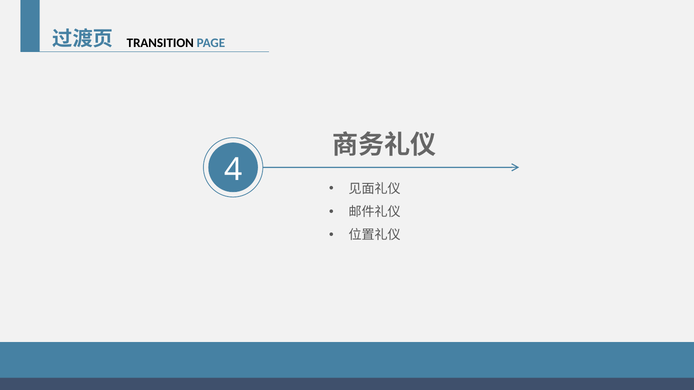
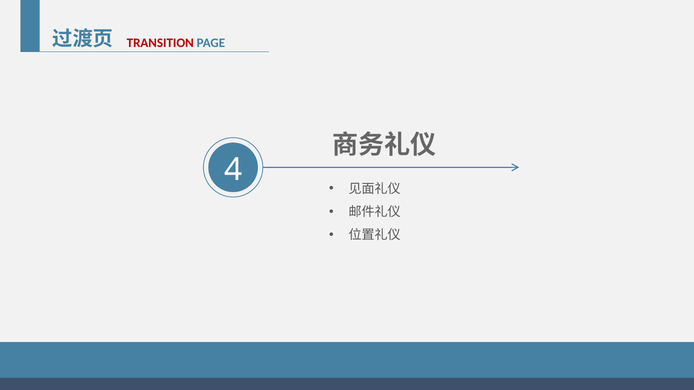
TRANSITION colour: black -> red (160, 43)
